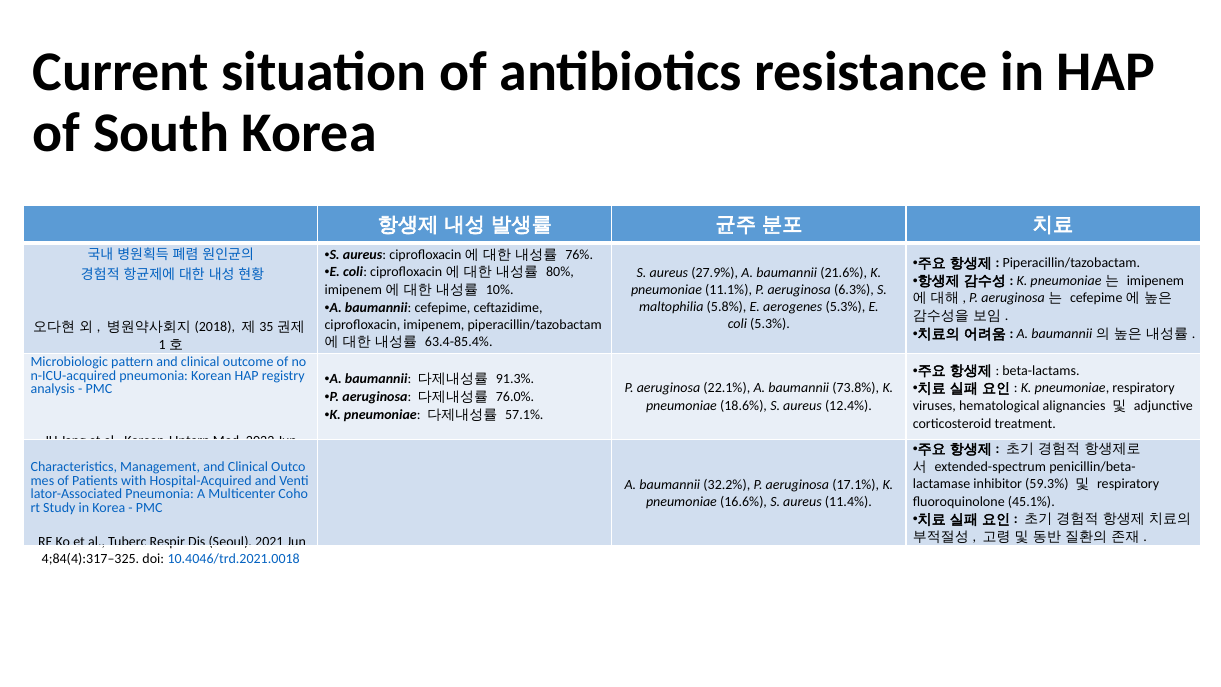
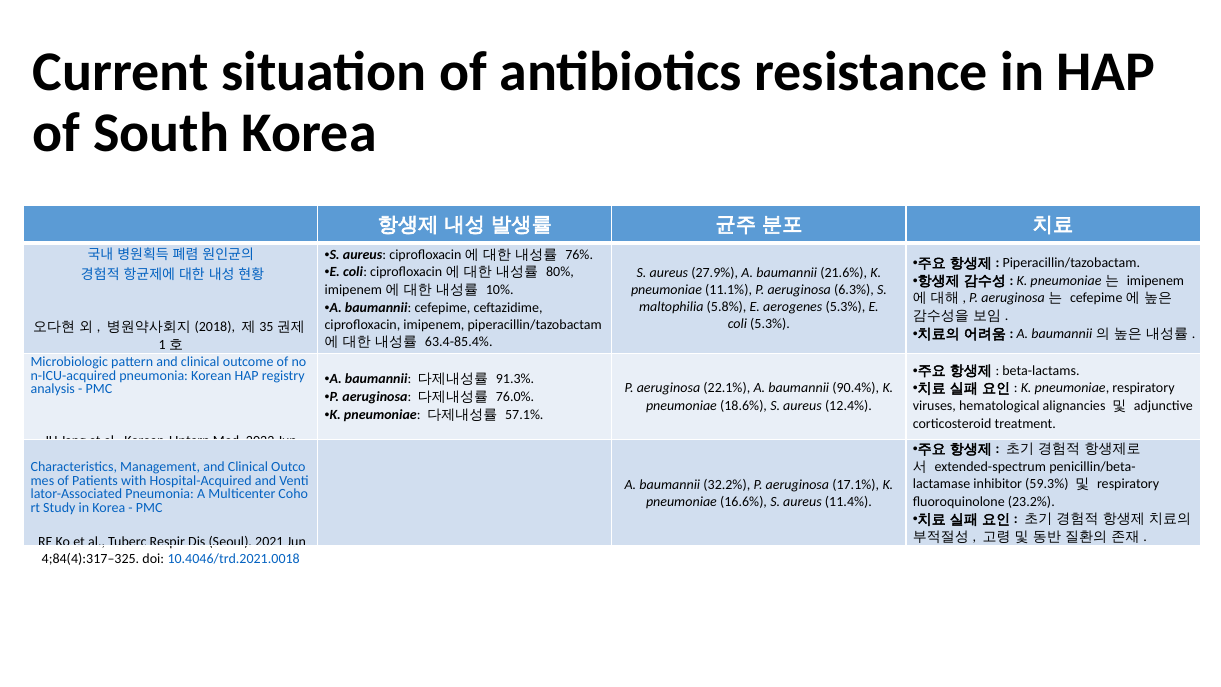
73.8%: 73.8% -> 90.4% (856, 388)
45.1%: 45.1% -> 23.2% (1031, 502)
